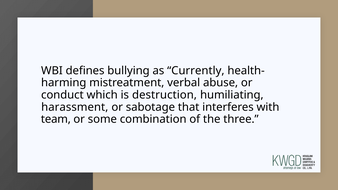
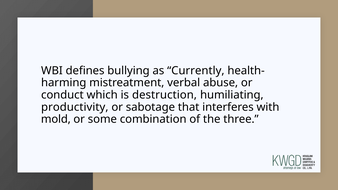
harassment: harassment -> productivity (75, 107)
team: team -> mold (56, 119)
